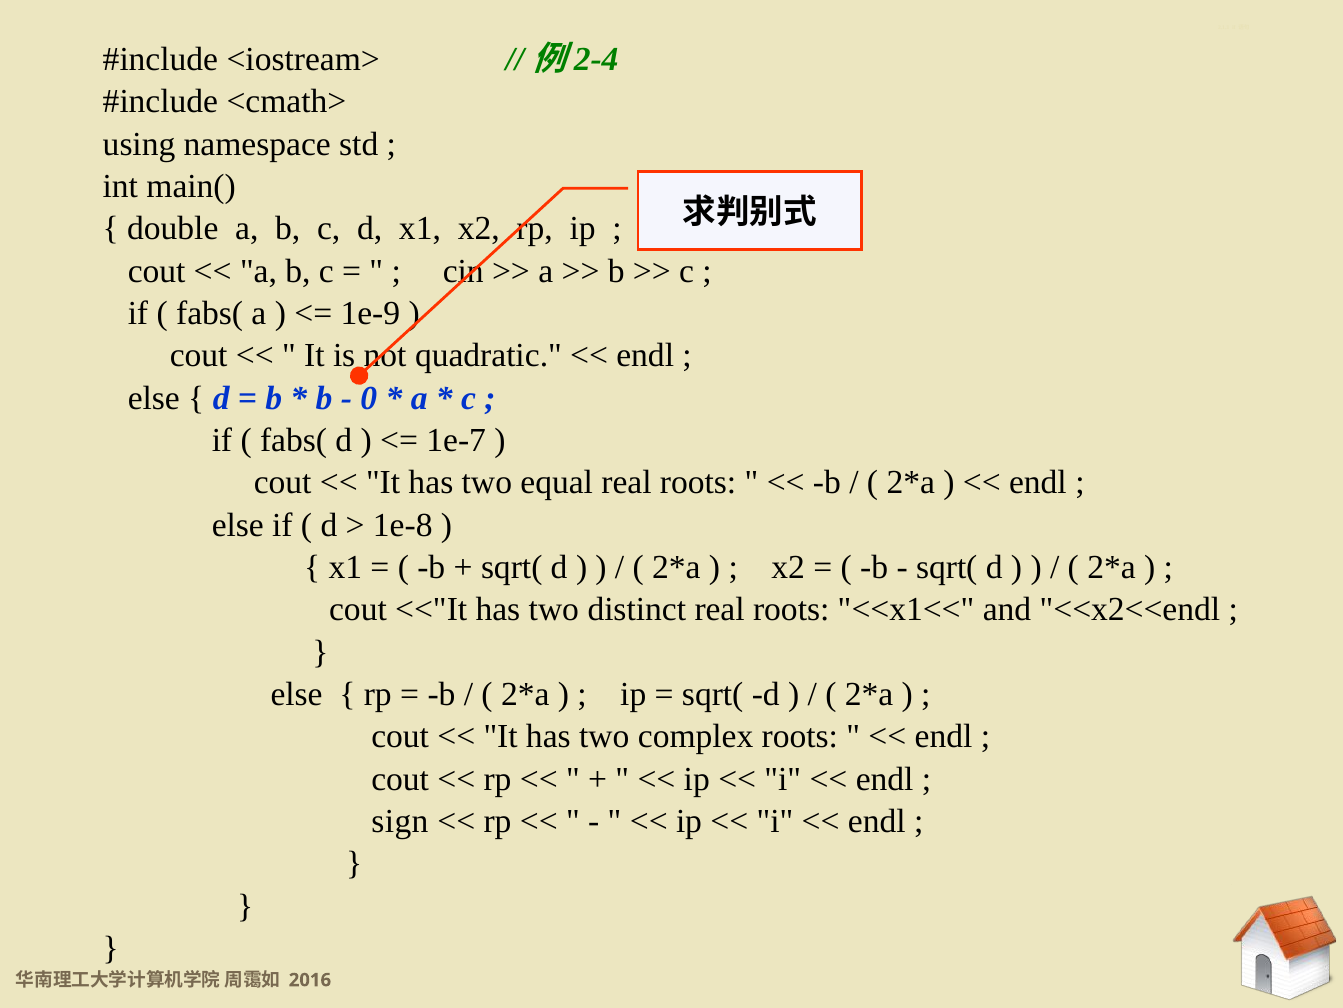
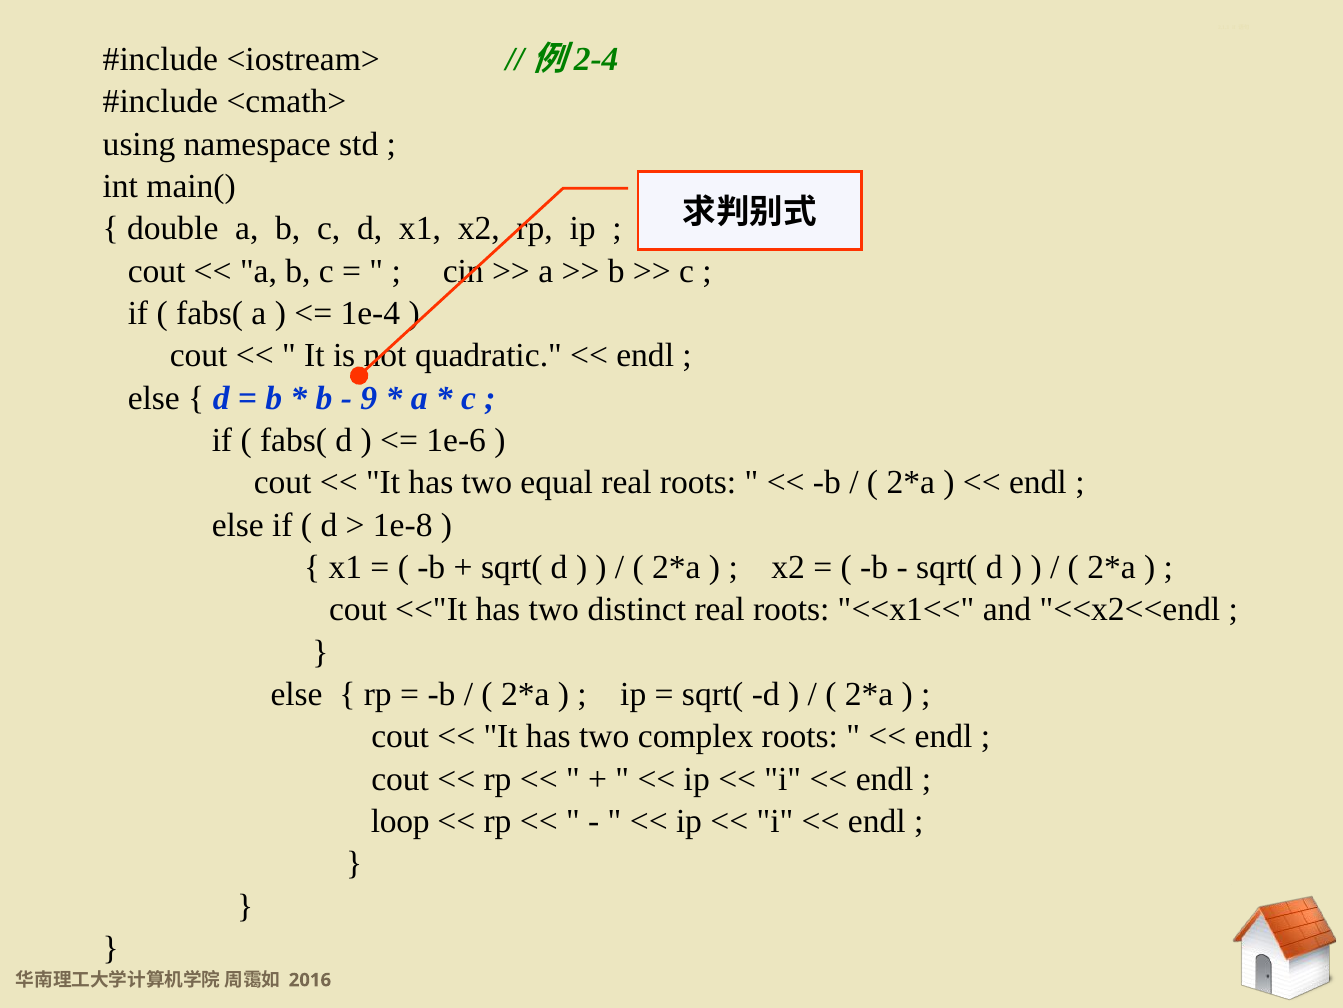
1e-9: 1e-9 -> 1e-4 (370, 313)
0: 0 -> 9 (369, 398)
1e-7: 1e-7 -> 1e-6 (456, 440)
sign: sign -> loop (400, 821)
